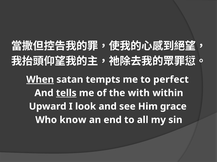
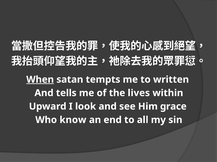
perfect: perfect -> written (171, 80)
tells underline: present -> none (66, 93)
with: with -> lives (139, 93)
